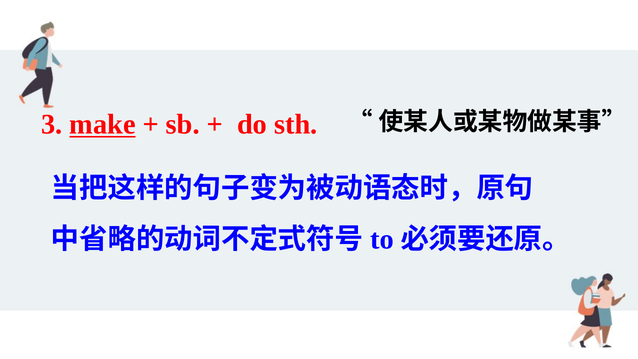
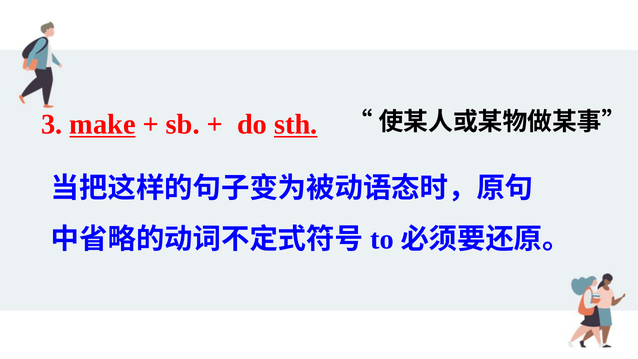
sth underline: none -> present (296, 125)
